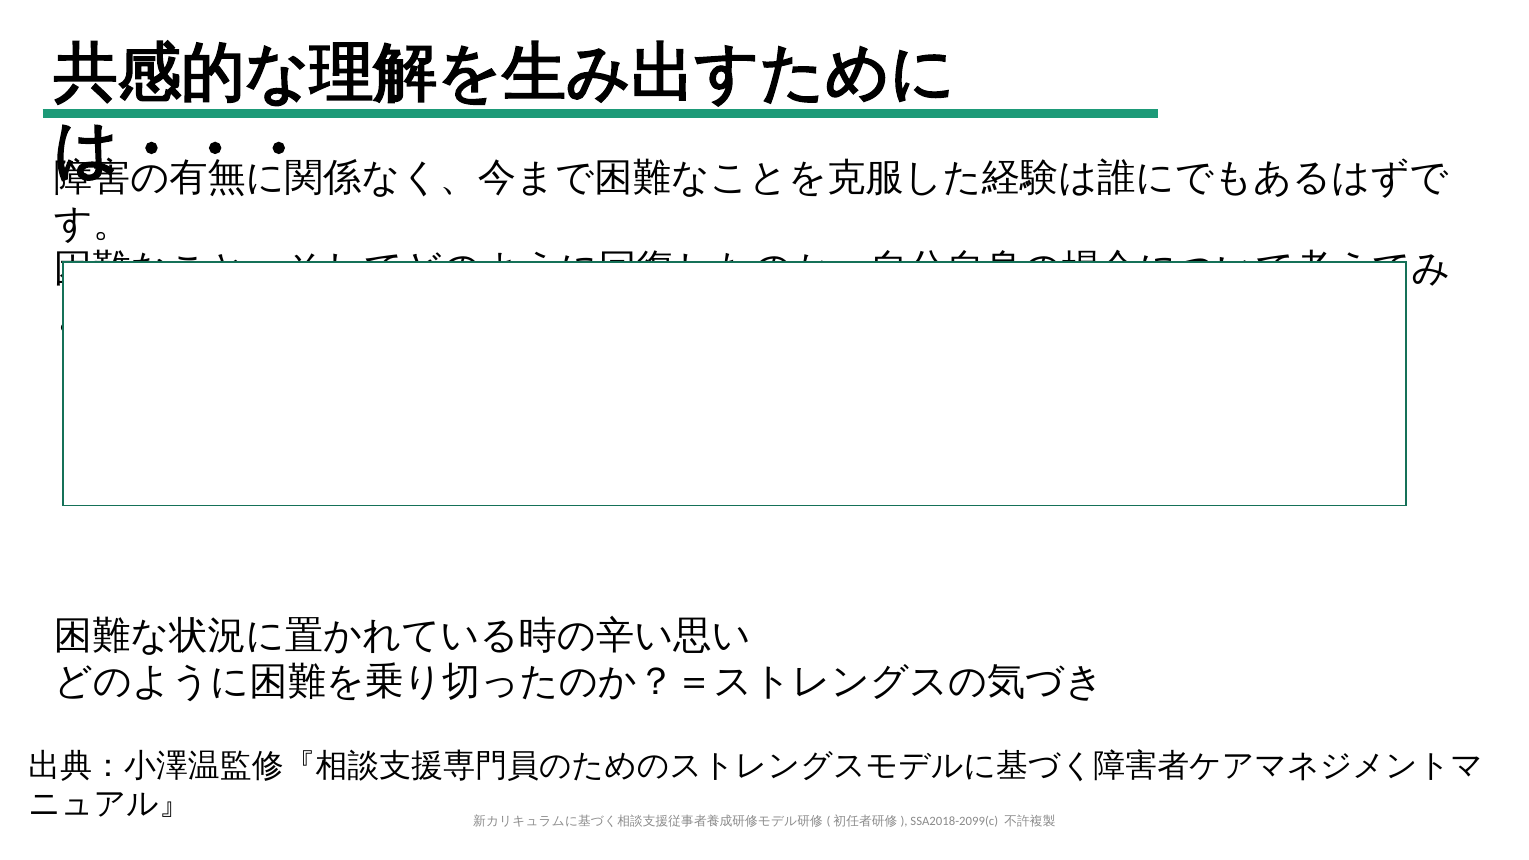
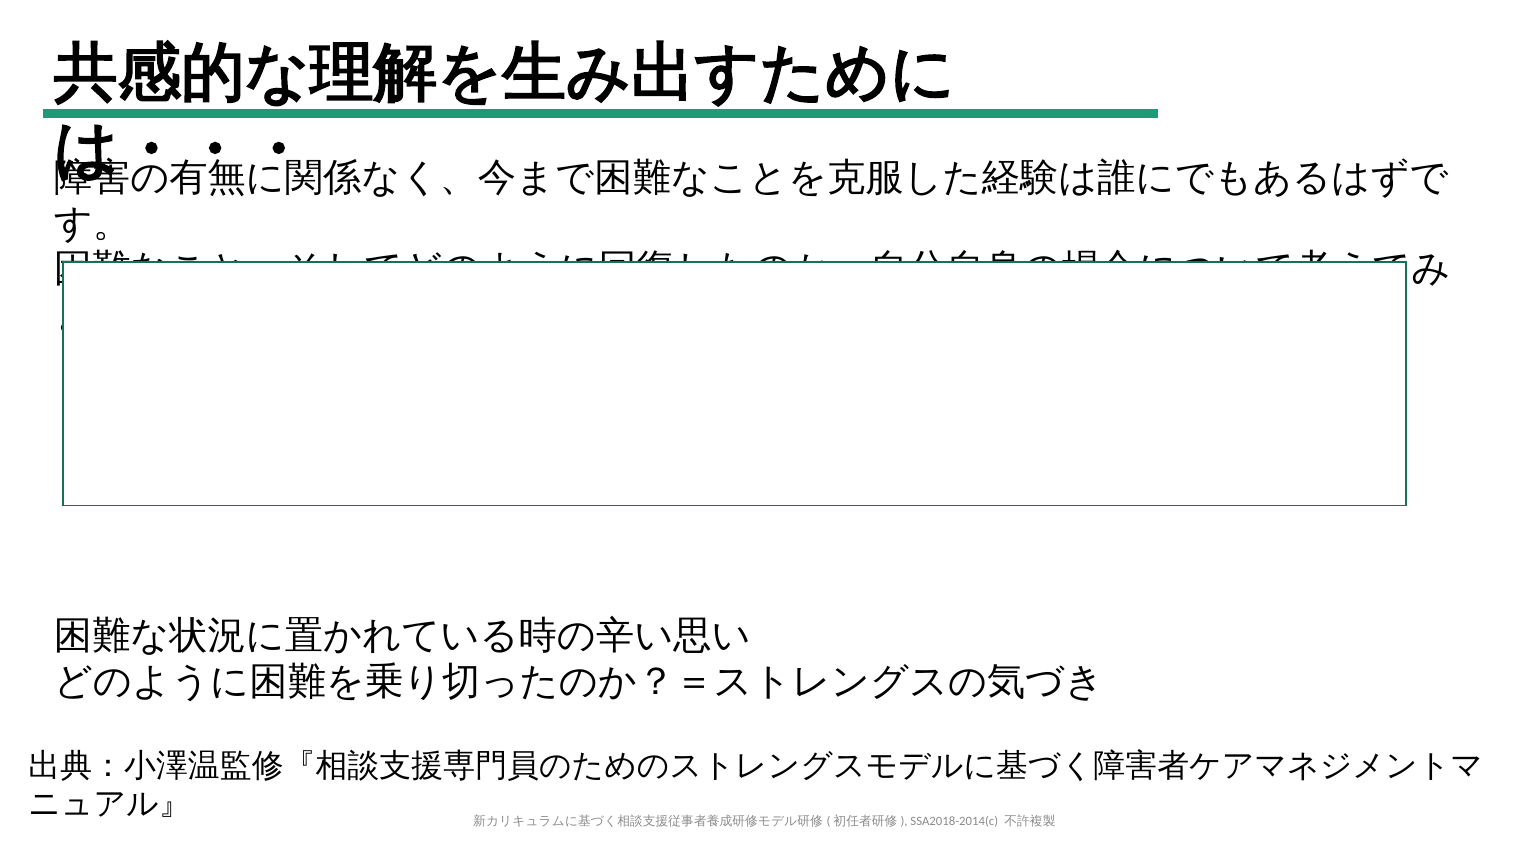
SSA2018-2099(c: SSA2018-2099(c -> SSA2018-2014(c (954, 821)
